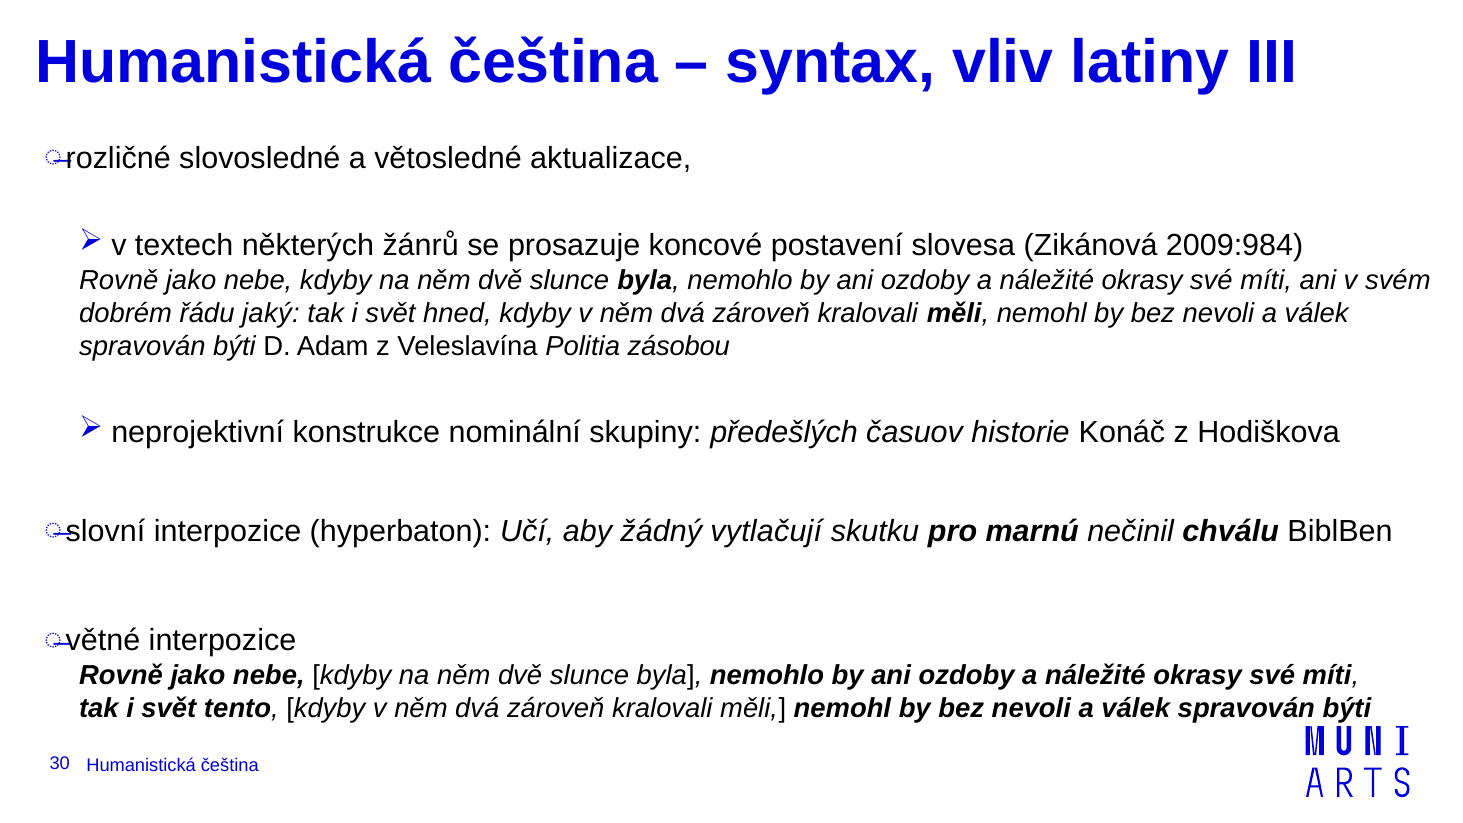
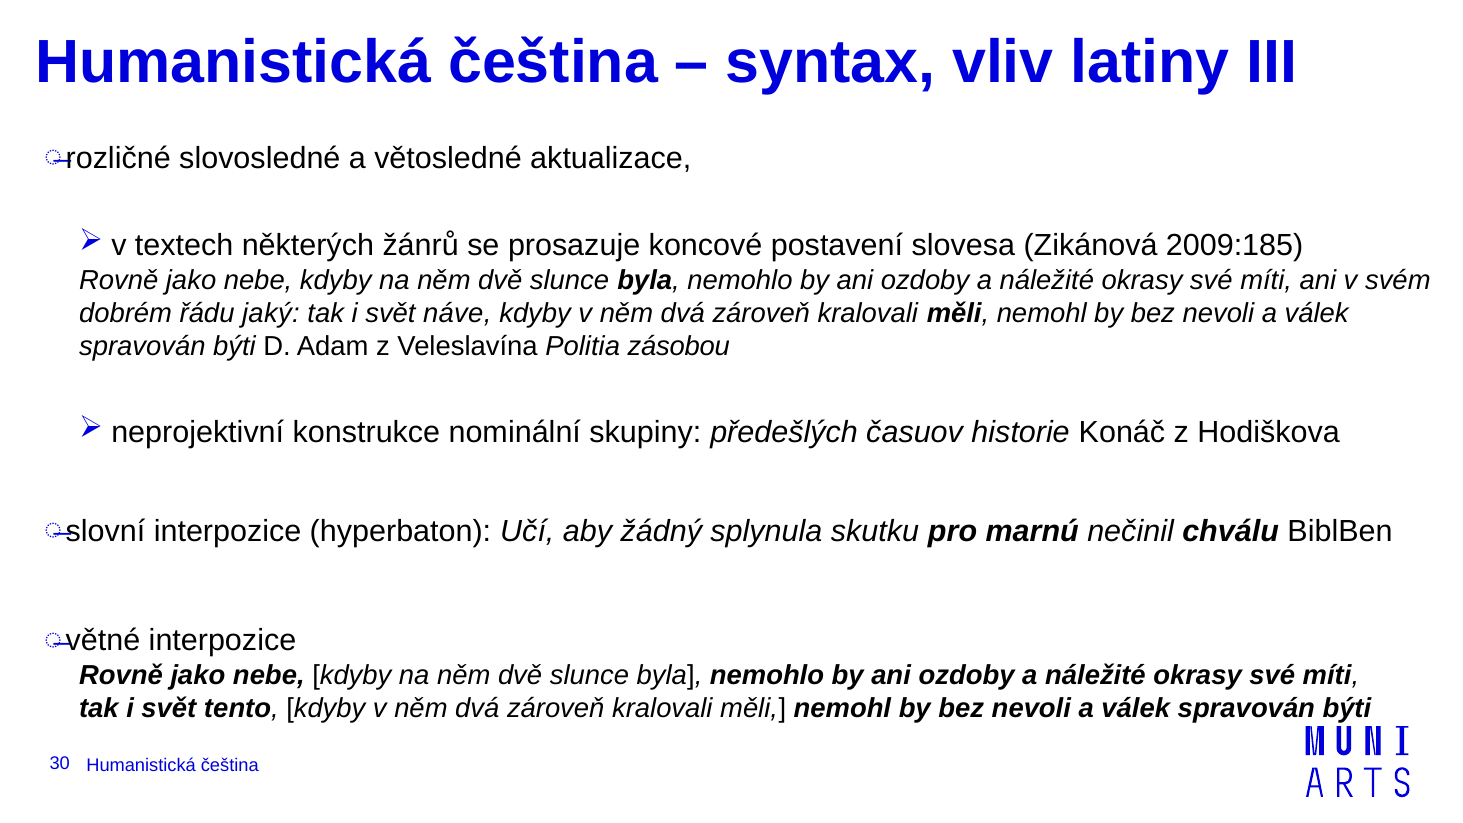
2009:984: 2009:984 -> 2009:185 (1235, 246)
hned: hned -> náve (457, 313)
vytlačují: vytlačují -> splynula (766, 531)
